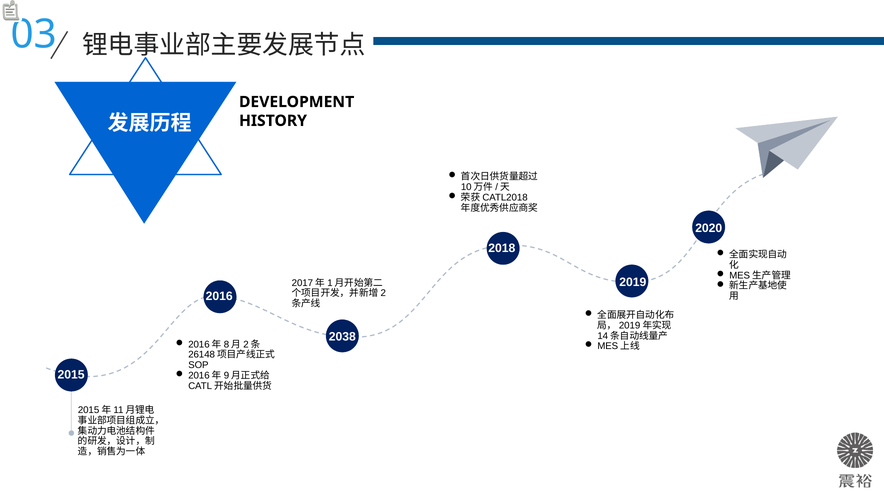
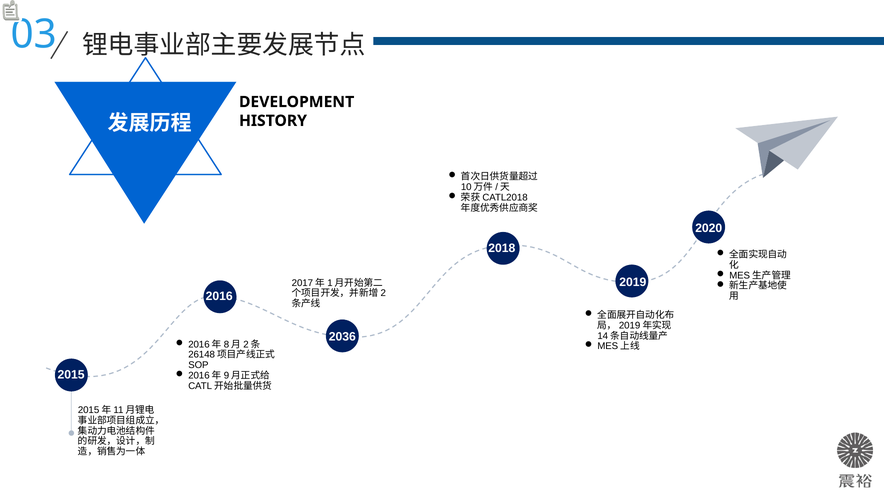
2038: 2038 -> 2036 (342, 337)
